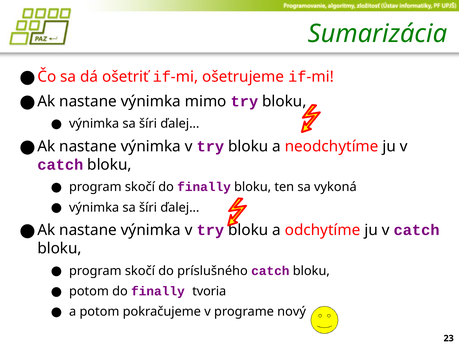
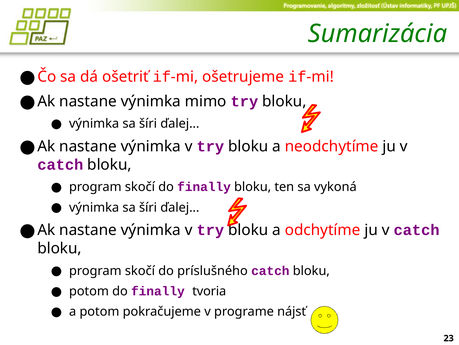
nový: nový -> nájsť (292, 311)
